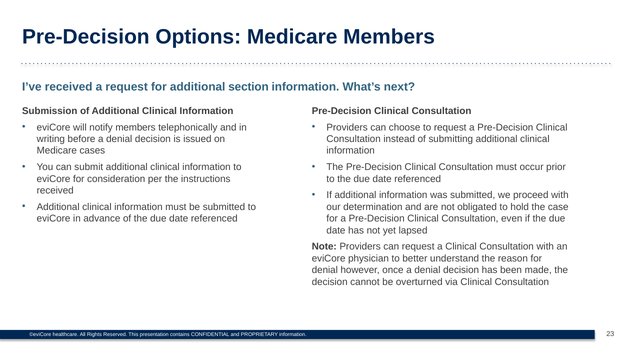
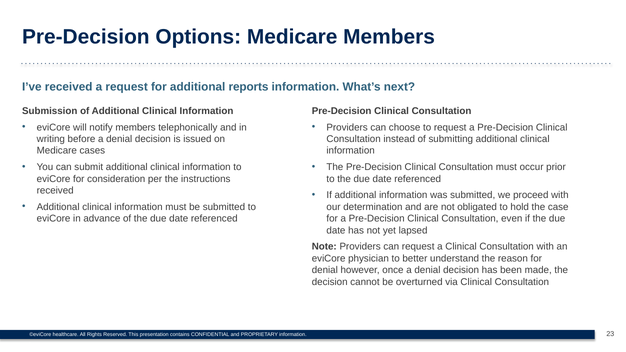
section: section -> reports (248, 87)
